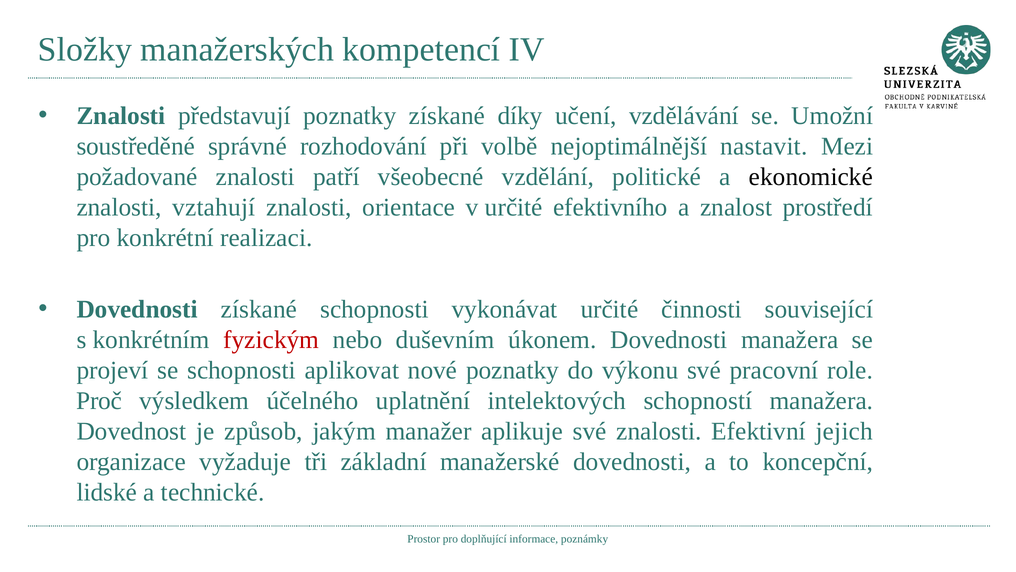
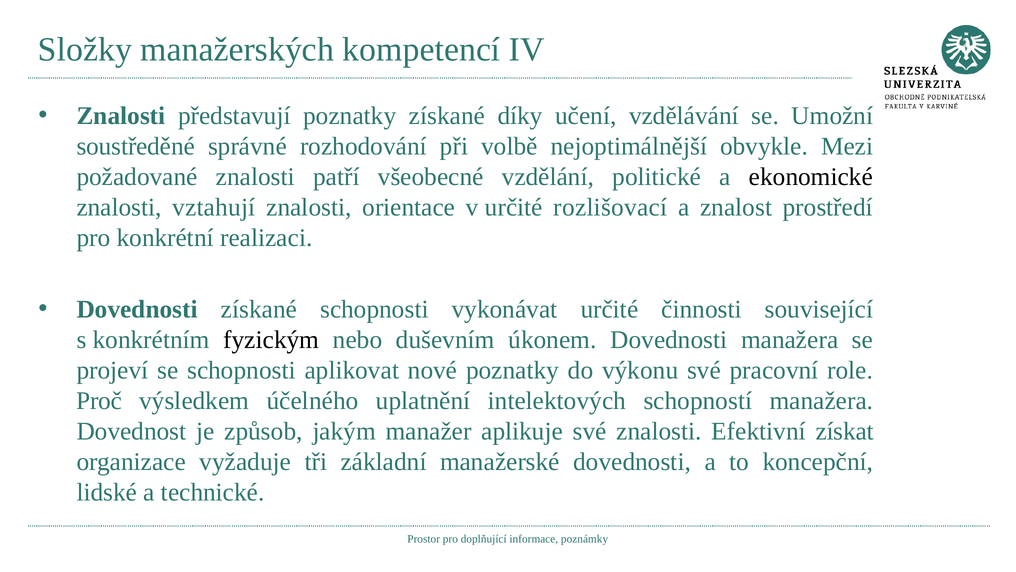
nastavit: nastavit -> obvykle (764, 146)
efektivního: efektivního -> rozlišovací (610, 207)
fyzickým colour: red -> black (271, 339)
jejich: jejich -> získat (845, 431)
